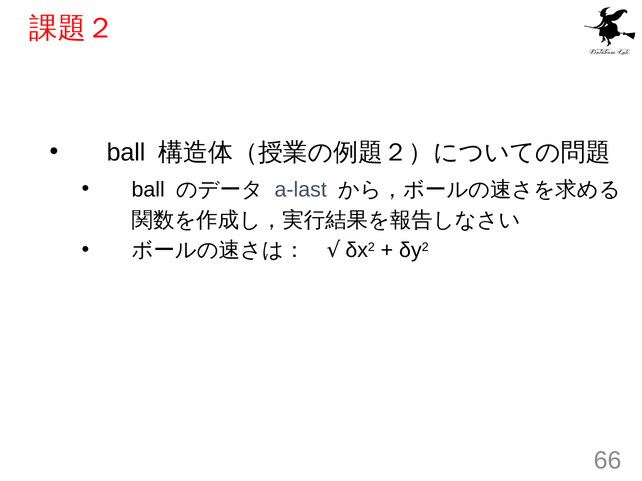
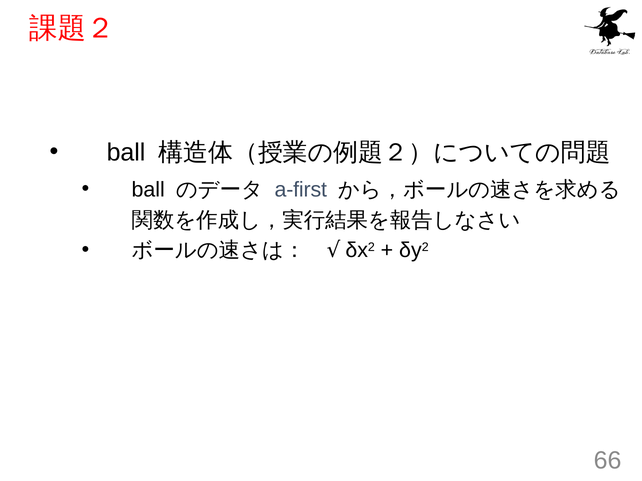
a-last: a-last -> a-first (301, 190)
